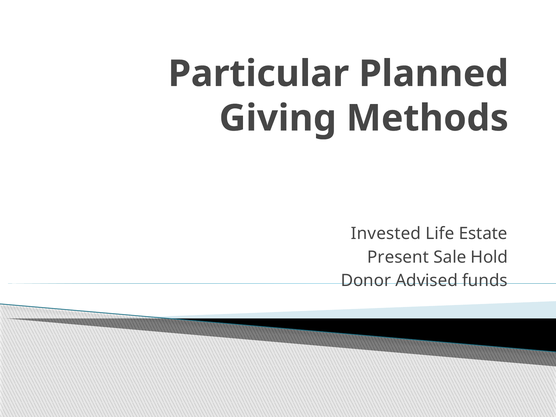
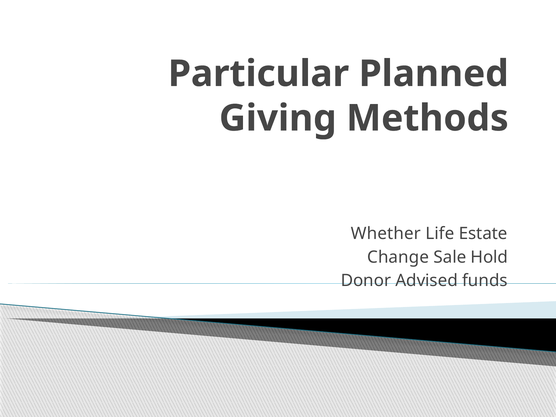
Invested: Invested -> Whether (386, 234)
Present: Present -> Change (398, 257)
